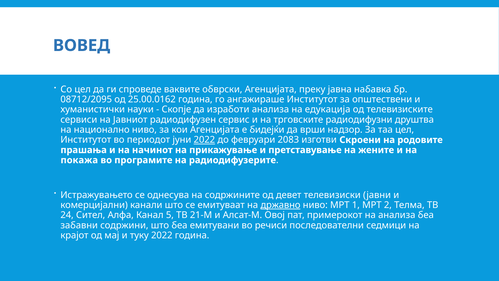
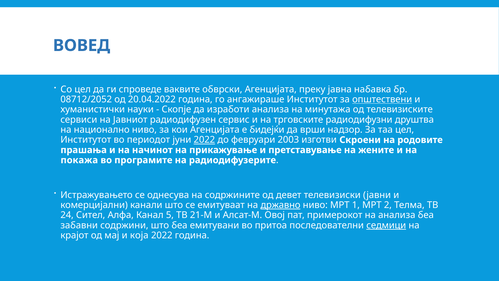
08712/2095: 08712/2095 -> 08712/2052 (86, 99)
25.00.0162: 25.00.0162 -> 20.04.2022 (152, 99)
општествени underline: none -> present (382, 99)
едукација: едукација -> минутажа (328, 109)
2083: 2083 -> 2003 (288, 140)
речиси: речиси -> притоа (271, 225)
седмици underline: none -> present (386, 225)
туку: туку -> која (139, 235)
